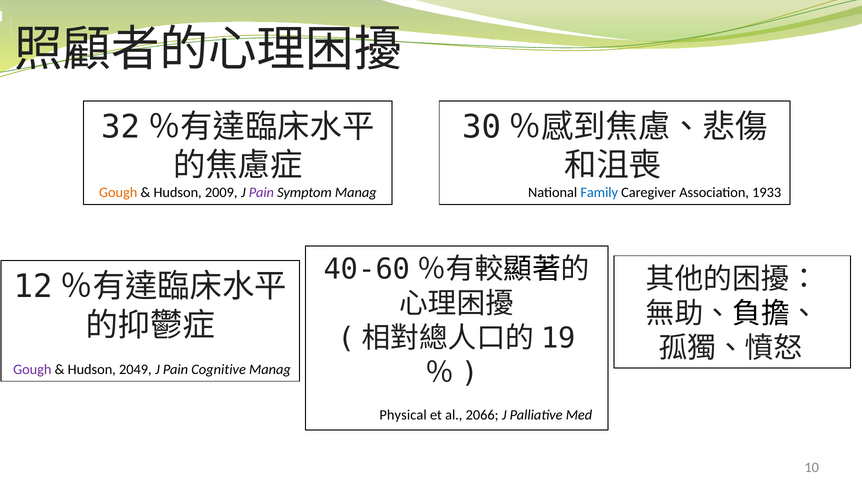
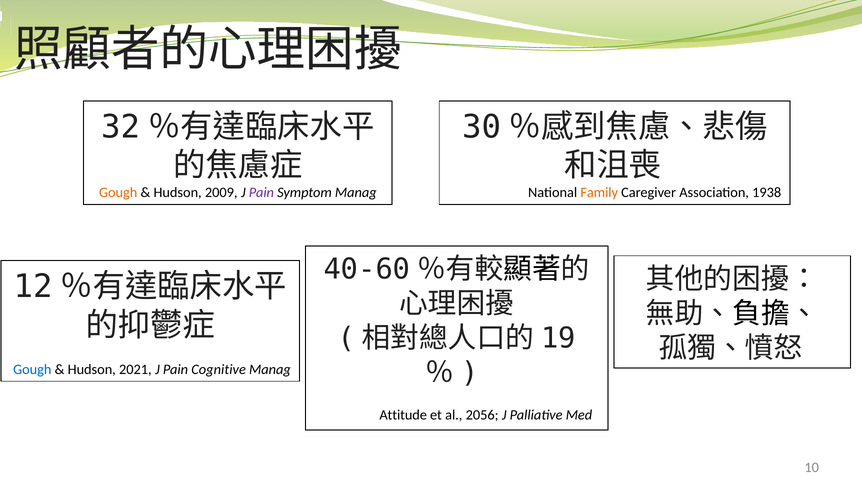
Family colour: blue -> orange (599, 193)
1933: 1933 -> 1938 (767, 193)
Gough colour: purple -> blue (32, 369)
2049: 2049 -> 2021 (135, 369)
Physical: Physical -> Attitude (403, 415)
2066: 2066 -> 2056 (482, 415)
